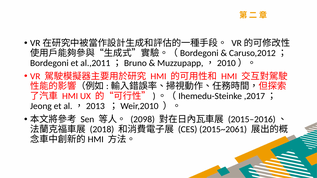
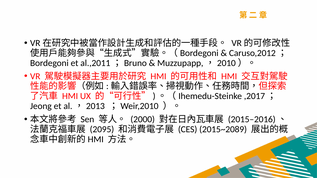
2098: 2098 -> 2000 (143, 120)
2018: 2018 -> 2095 (102, 130)
2015~2061: 2015~2061 -> 2015~2089 (223, 130)
